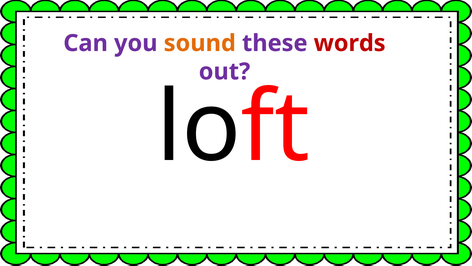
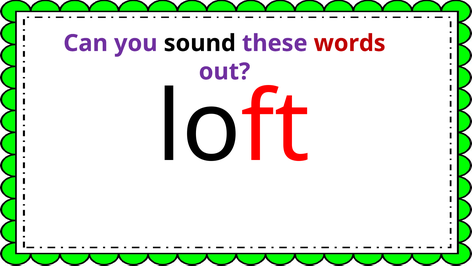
sound colour: orange -> black (200, 43)
